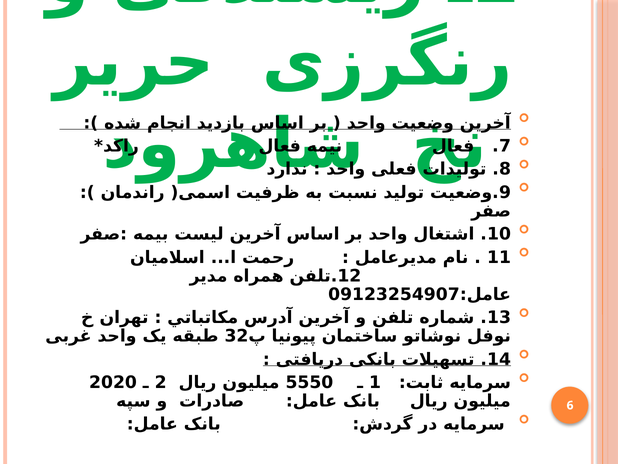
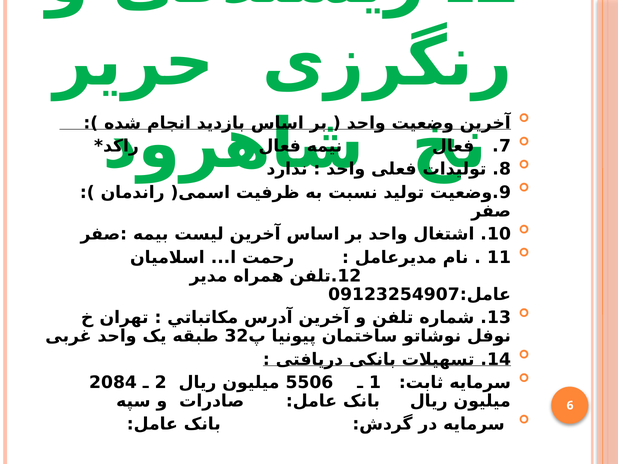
2020: 2020 -> 2084 (113, 382)
5550: 5550 -> 5506 (309, 382)
